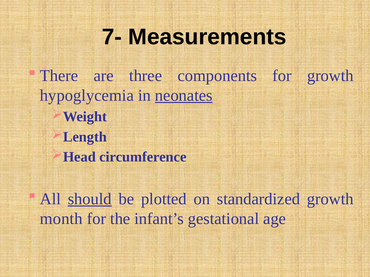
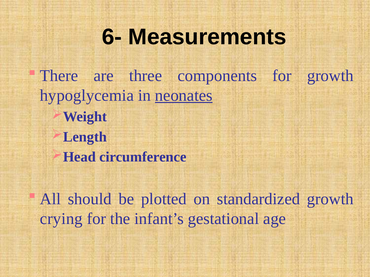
7-: 7- -> 6- (112, 37)
should underline: present -> none (90, 199)
month: month -> crying (61, 219)
